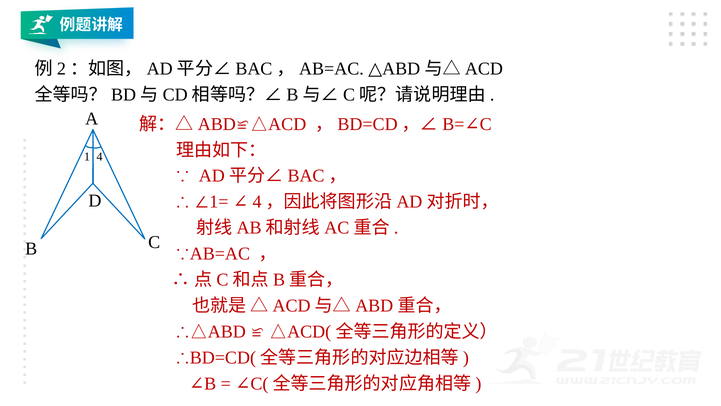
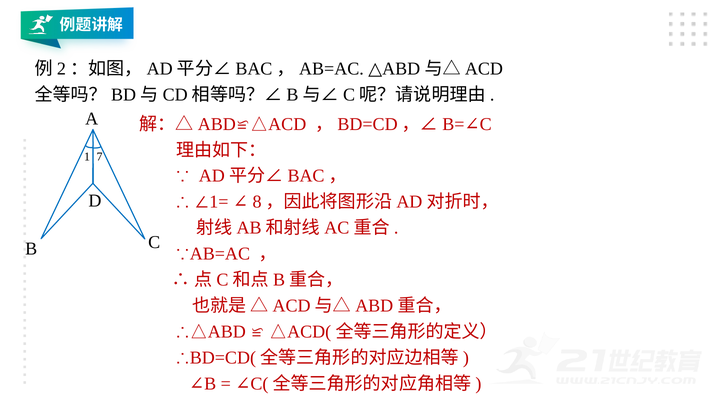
1 4: 4 -> 7 (100, 157)
4: 4 -> 8 (257, 202)
